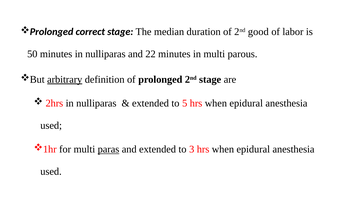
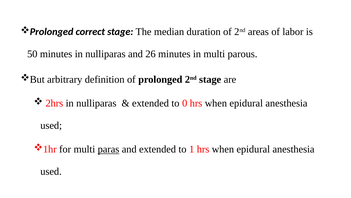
good: good -> areas (258, 32)
22: 22 -> 26 (151, 54)
arbitrary underline: present -> none (65, 79)
5: 5 -> 0 (185, 103)
3: 3 -> 1 (192, 149)
